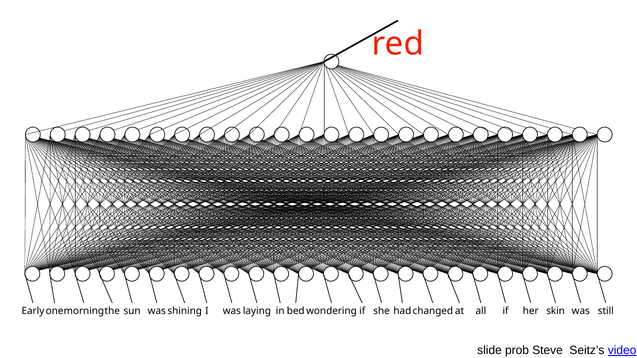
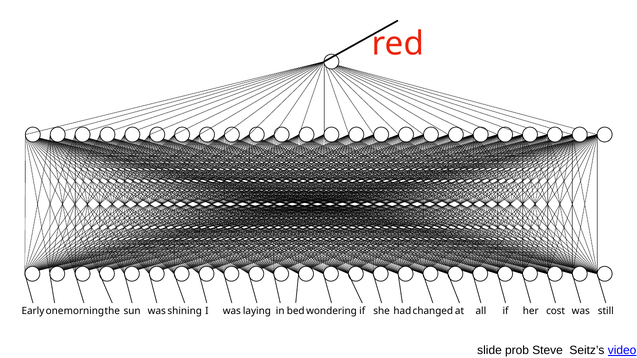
skin: skin -> cost (556, 311)
